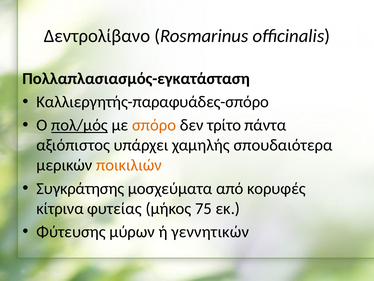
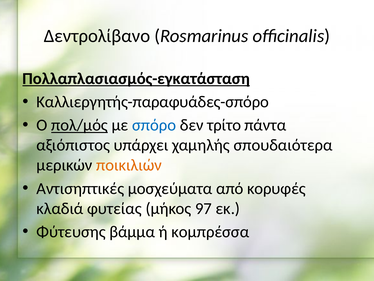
Πολλαπλασιασμός-εγκατάσταση underline: none -> present (136, 78)
σπόρο colour: orange -> blue (154, 125)
Συγκράτησης: Συγκράτησης -> Αντισηπτικές (80, 188)
κίτρινα: κίτρινα -> κλαδιά (60, 208)
75: 75 -> 97 (203, 208)
μύρων: μύρων -> βάμμα (132, 231)
γεννητικών: γεννητικών -> κομπρέσσα (210, 231)
